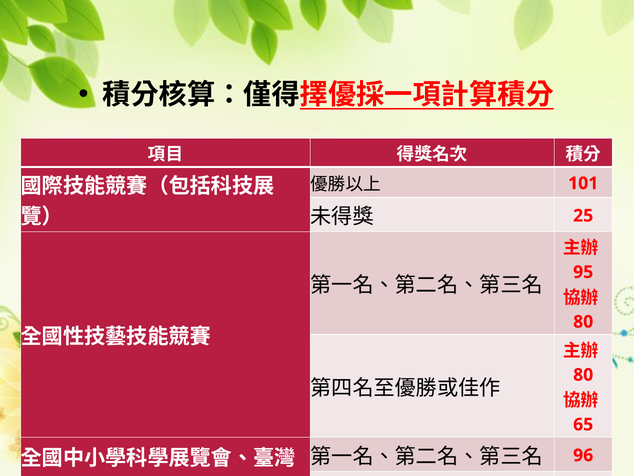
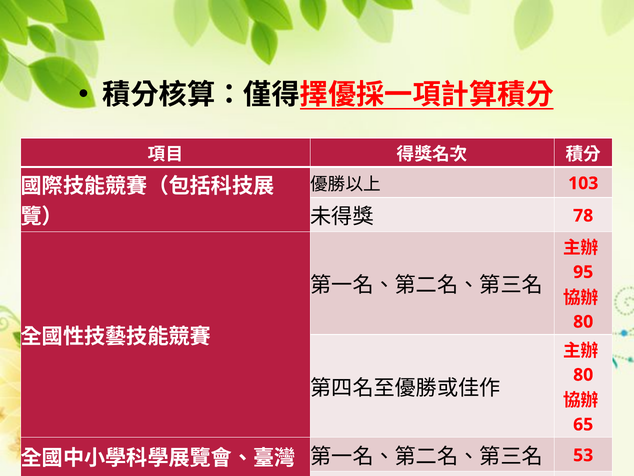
101: 101 -> 103 (583, 183)
25: 25 -> 78 (583, 216)
96: 96 -> 53 (583, 455)
